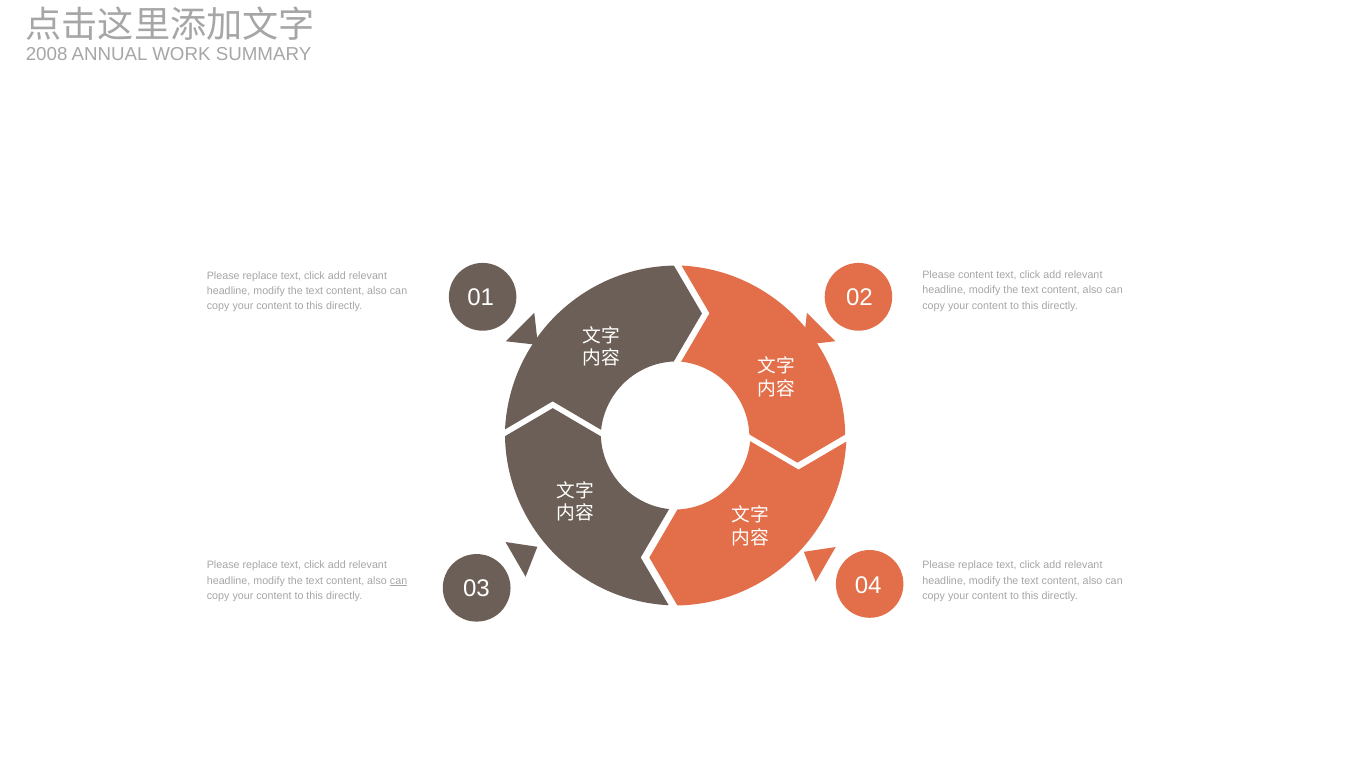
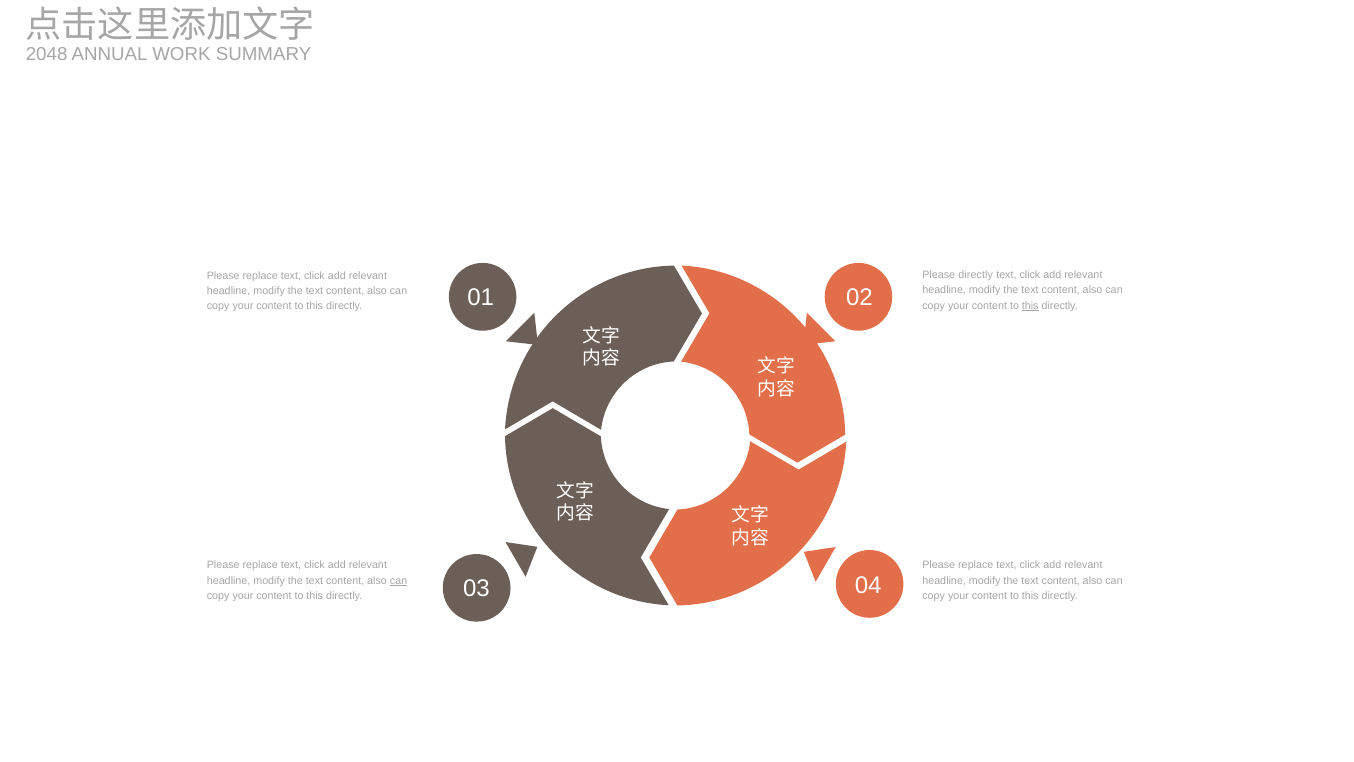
2008: 2008 -> 2048 (47, 55)
Please content: content -> directly (976, 275)
this underline: none -> present (1030, 306)
